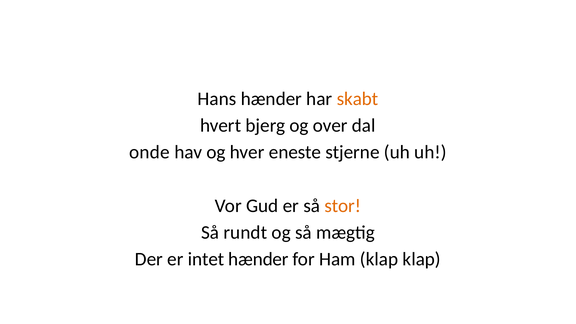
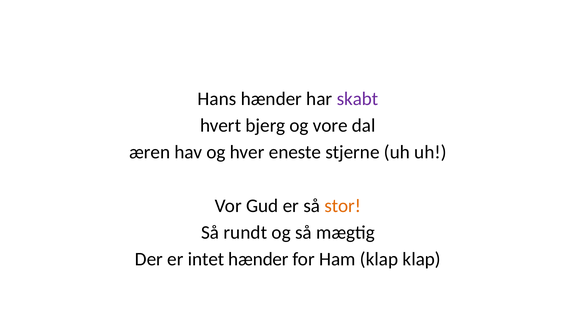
skabt colour: orange -> purple (357, 99)
over: over -> vore (330, 125)
onde: onde -> æren (150, 152)
